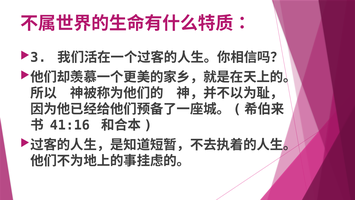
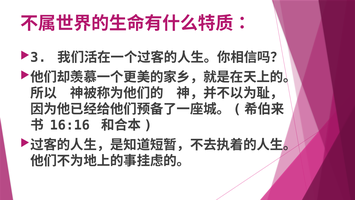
41:16: 41:16 -> 16:16 (70, 125)
